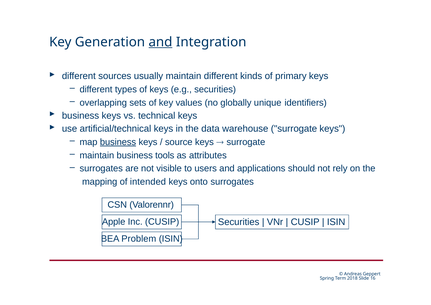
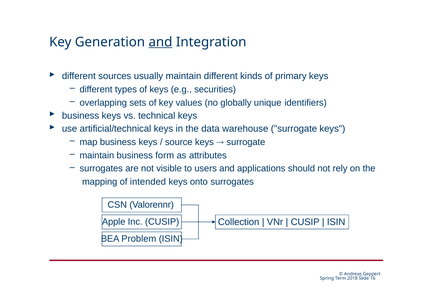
business underline: present -> none (118, 142)
tools: tools -> form (165, 155)
Securities: Securities -> Collection (239, 222)
